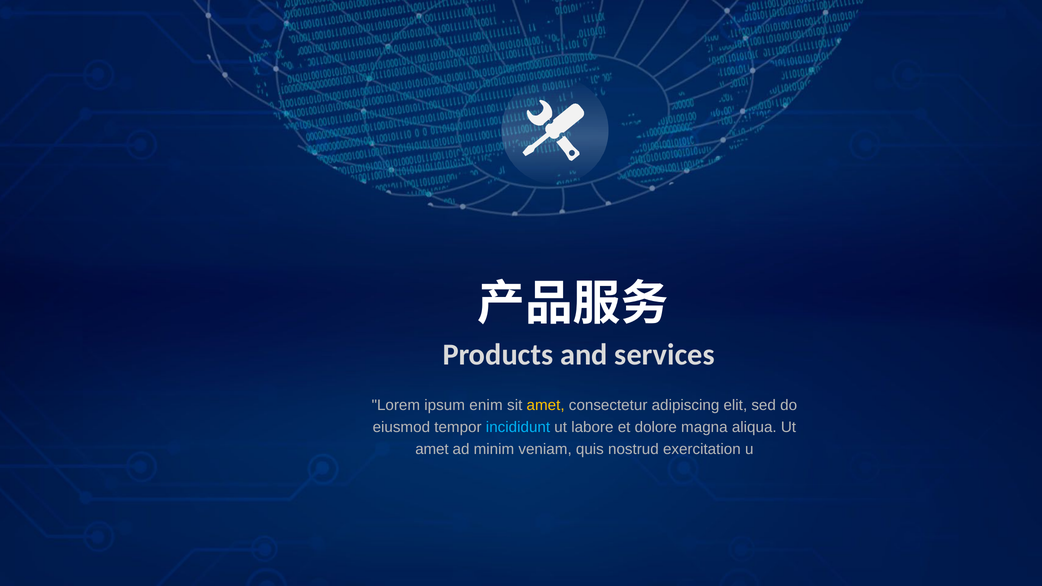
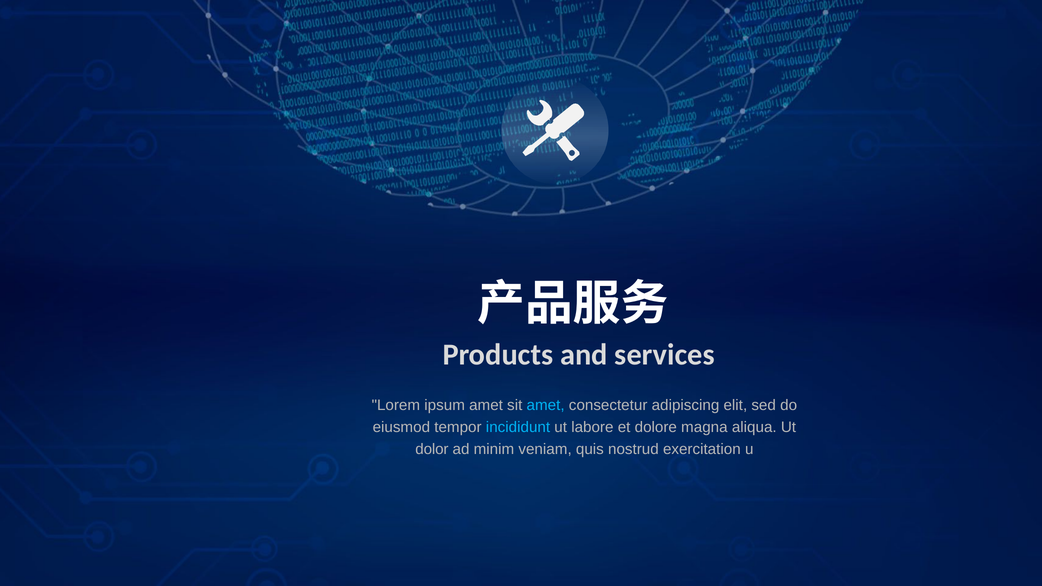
ipsum enim: enim -> amet (486, 405)
amet colour: yellow -> light blue (546, 405)
amet: amet -> dolor (432, 449)
